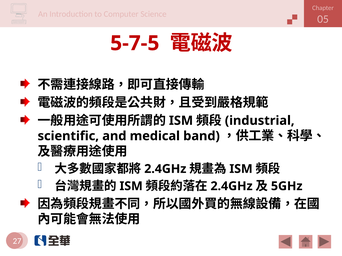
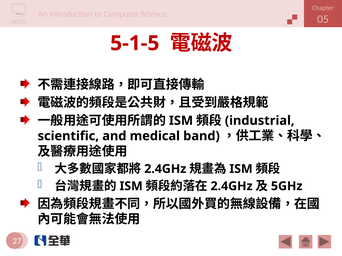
5-7-5: 5-7-5 -> 5-1-5 (135, 43)
